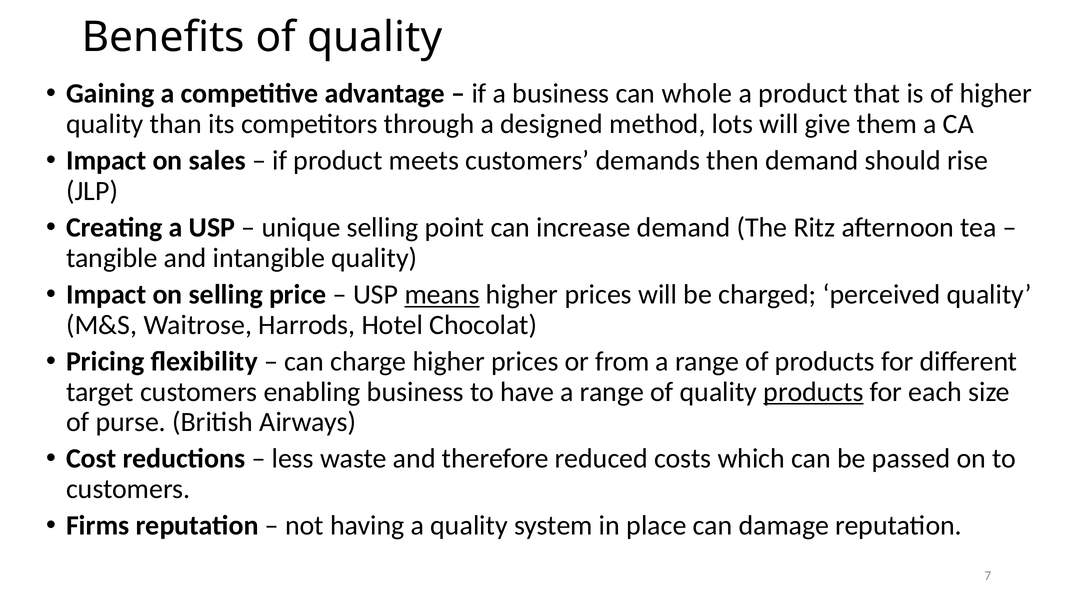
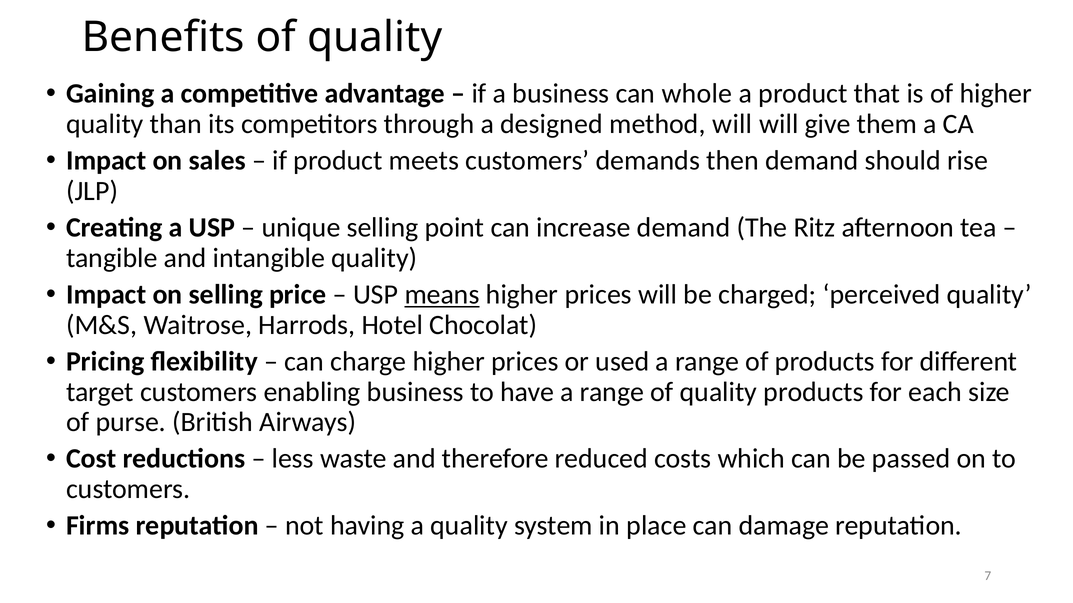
method lots: lots -> will (732, 124)
from: from -> used (622, 362)
products underline: present -> none (813, 392)
